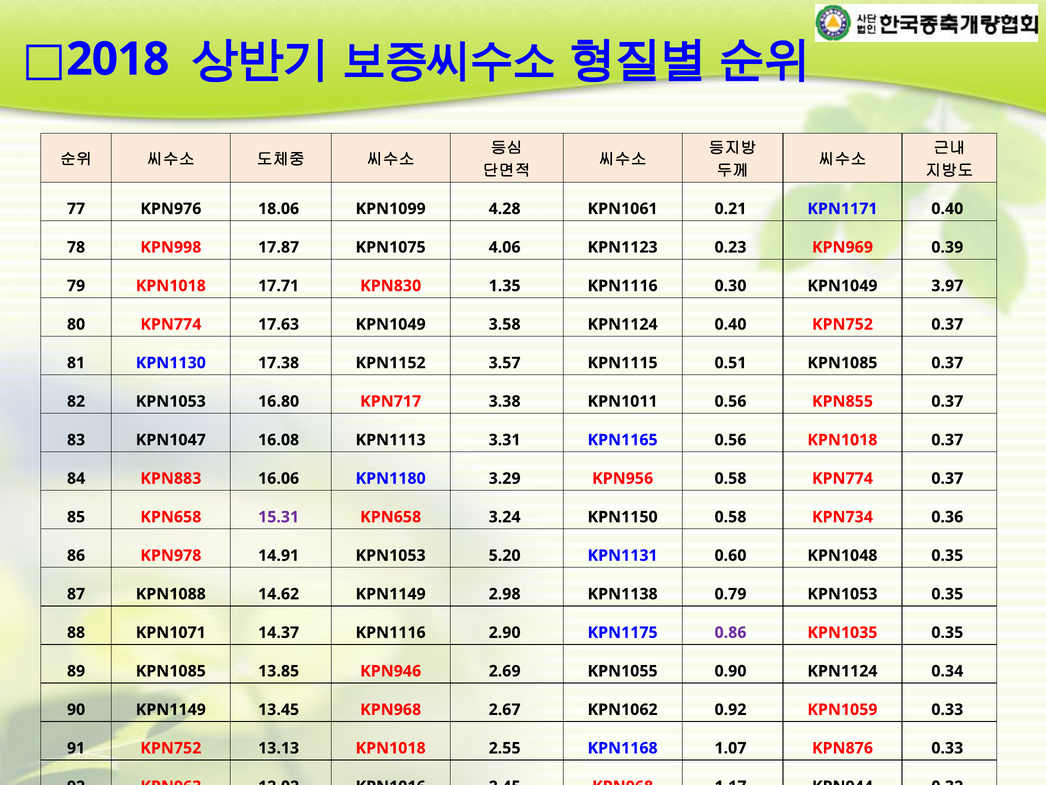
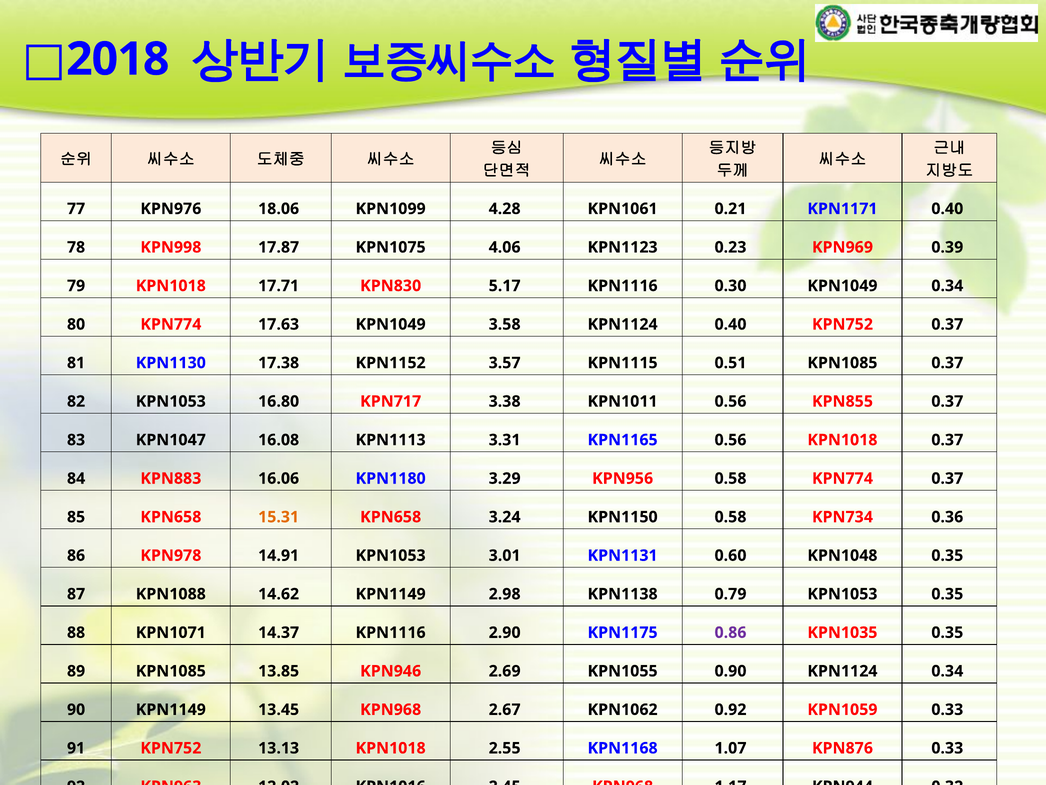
1.35: 1.35 -> 5.17 (505, 286)
KPN1049 3.97: 3.97 -> 0.34 (947, 286)
15.31 colour: purple -> orange (279, 517)
5.20: 5.20 -> 3.01 (505, 555)
